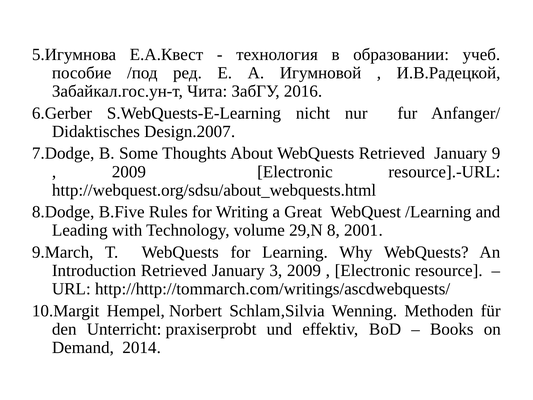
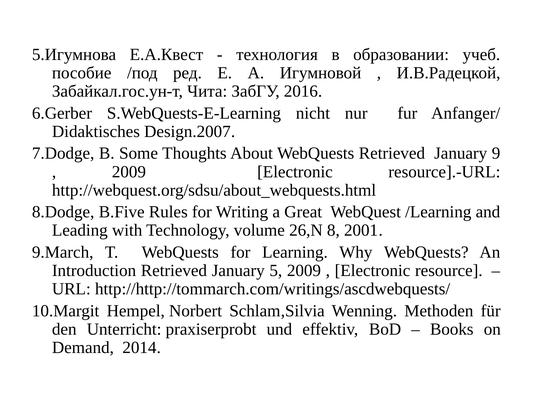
29,N: 29,N -> 26,N (306, 230)
3: 3 -> 5 (276, 270)
